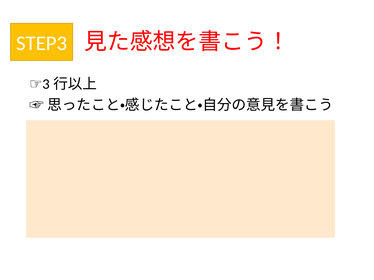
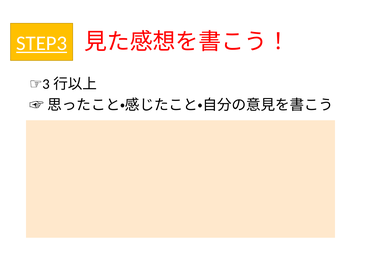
STEP3 underline: none -> present (42, 43)
